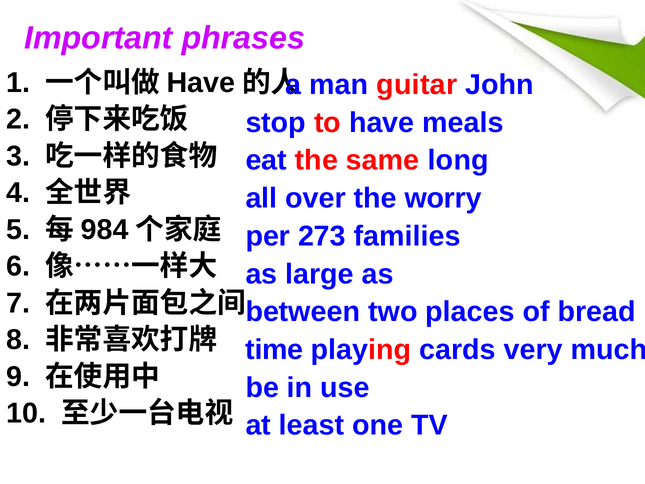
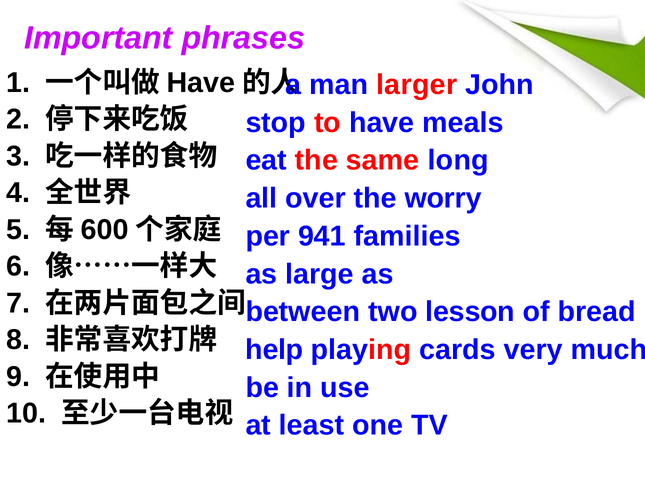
guitar: guitar -> larger (417, 85)
984: 984 -> 600 (105, 229)
273: 273 -> 941 (322, 236)
places: places -> lesson (470, 312)
time: time -> help (274, 350)
